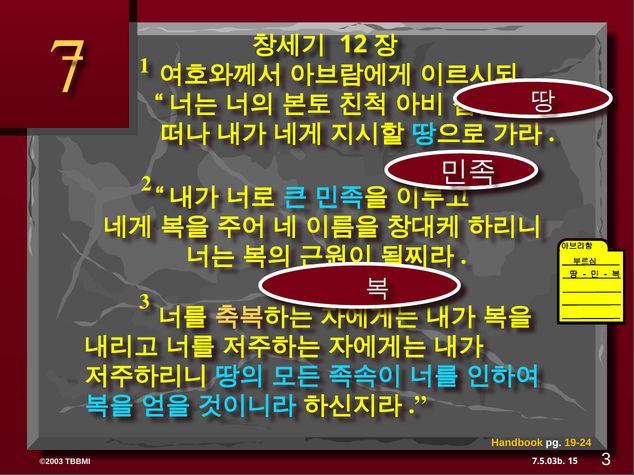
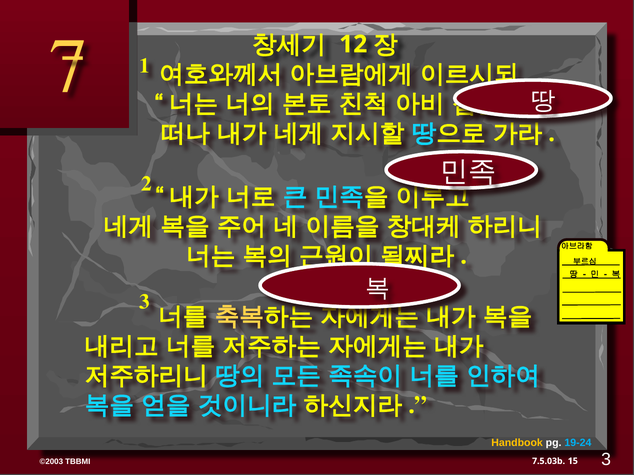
19-24 colour: yellow -> light blue (578, 443)
